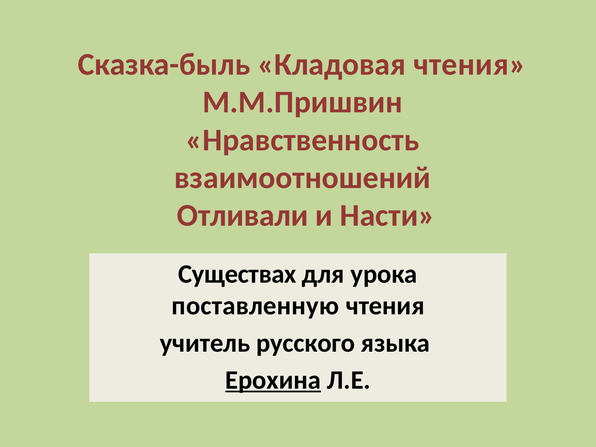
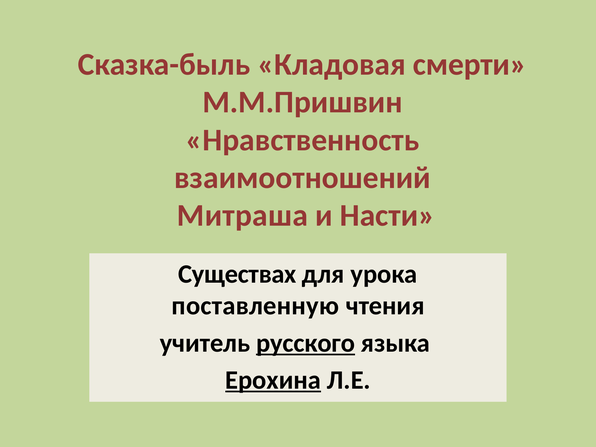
Кладовая чтения: чтения -> смерти (470, 64)
Отливали: Отливали -> Митраша (242, 216)
русского underline: none -> present (306, 343)
